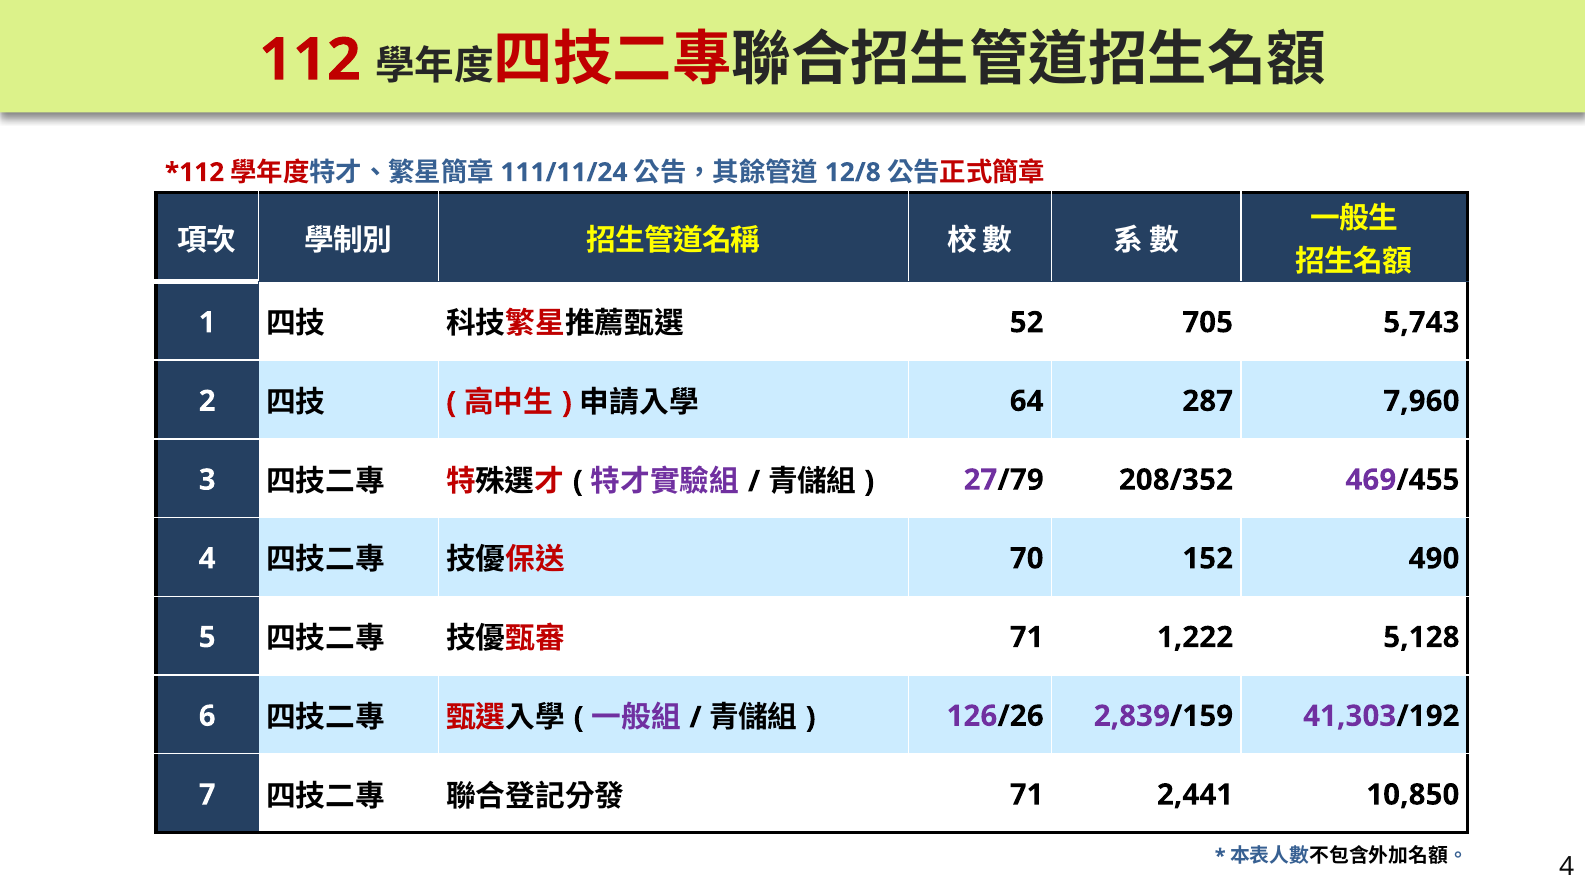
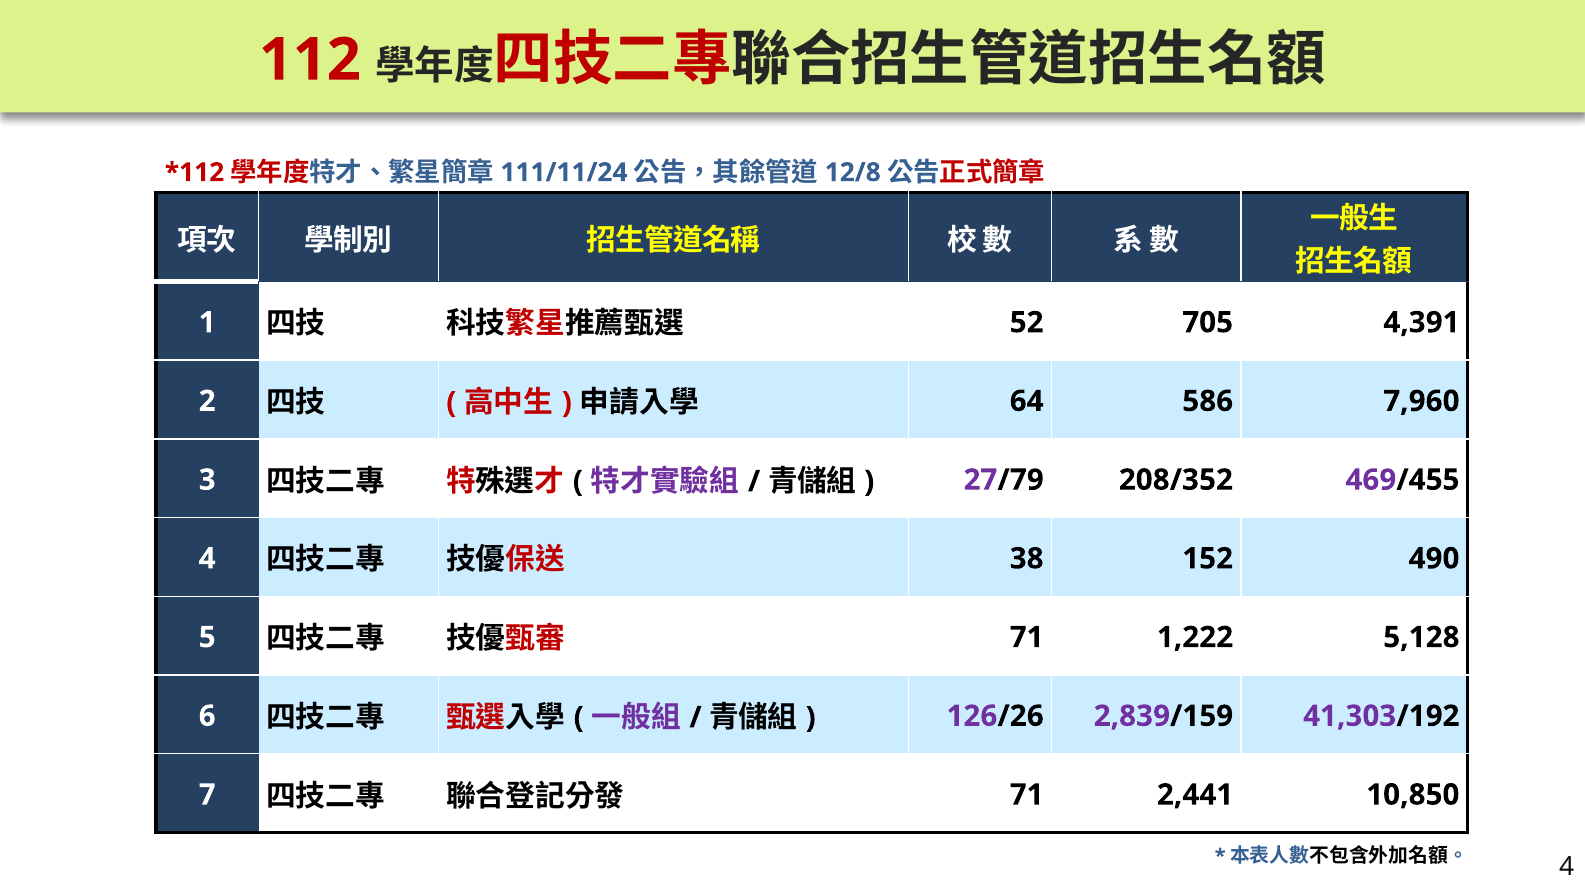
5,743: 5,743 -> 4,391 (1421, 323)
287: 287 -> 586 (1208, 401)
70: 70 -> 38 (1027, 559)
